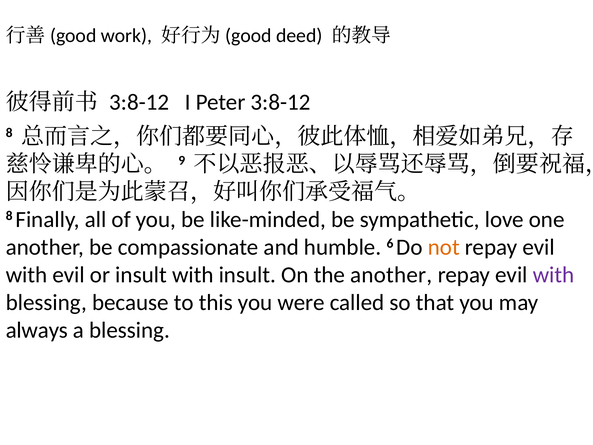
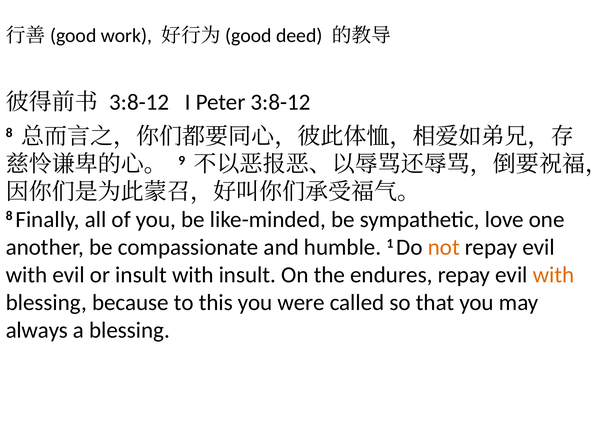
6: 6 -> 1 (390, 243)
the another: another -> endures (391, 275)
with colour: purple -> orange (554, 275)
